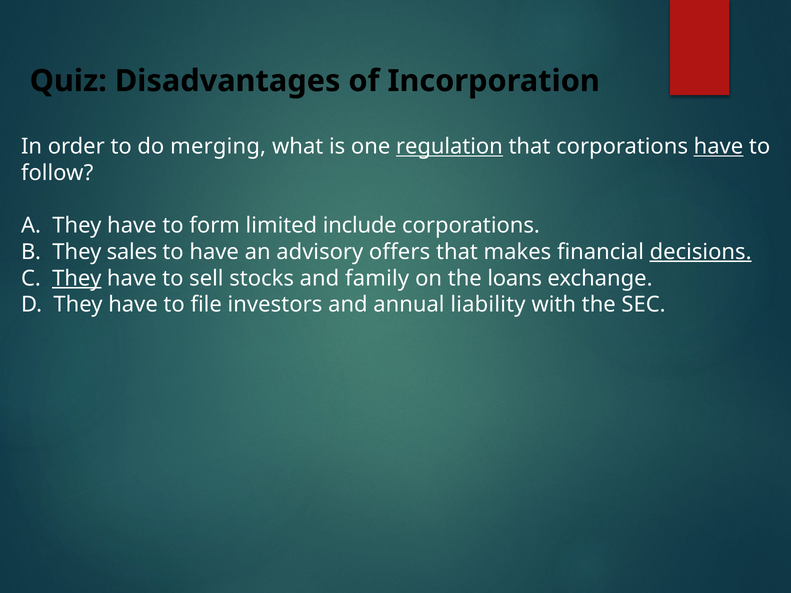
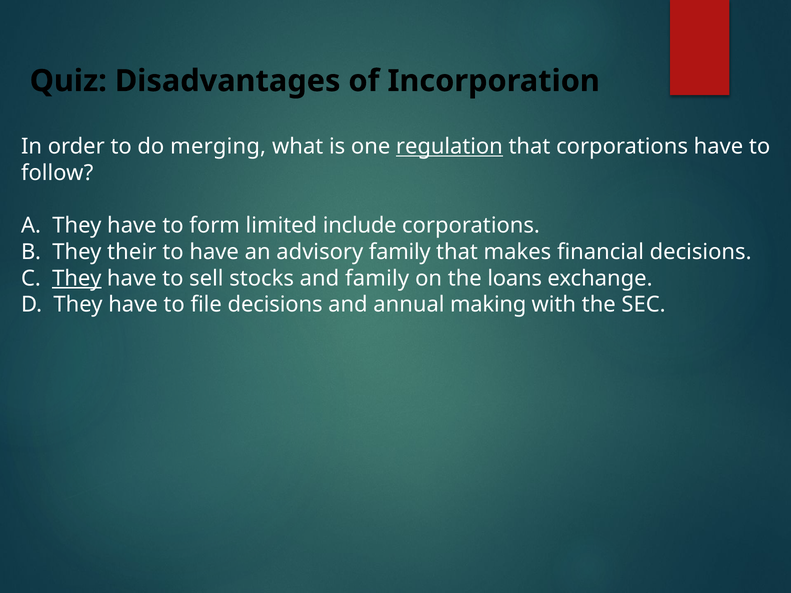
have underline: present -> none (718, 147)
sales: sales -> their (132, 252)
advisory offers: offers -> family (400, 252)
decisions underline: present -> none (701, 252)
file investors: investors -> decisions (275, 305)
liability: liability -> making (488, 305)
